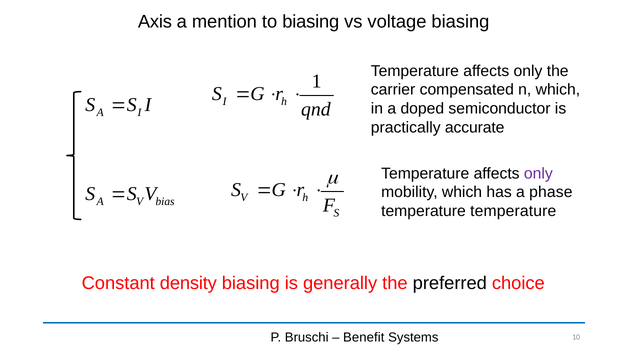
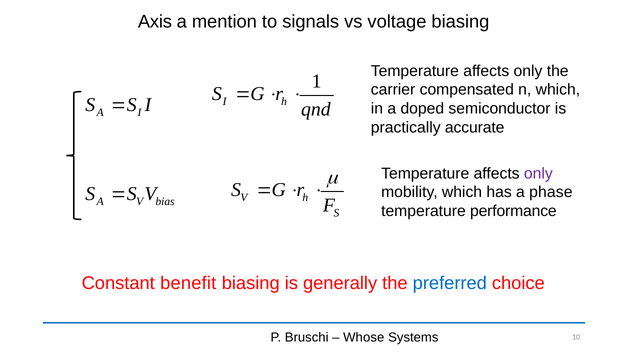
to biasing: biasing -> signals (311, 22)
temperature temperature: temperature -> performance (513, 211)
density: density -> benefit (188, 283)
preferred colour: black -> blue (450, 283)
Benefit: Benefit -> Whose (364, 338)
